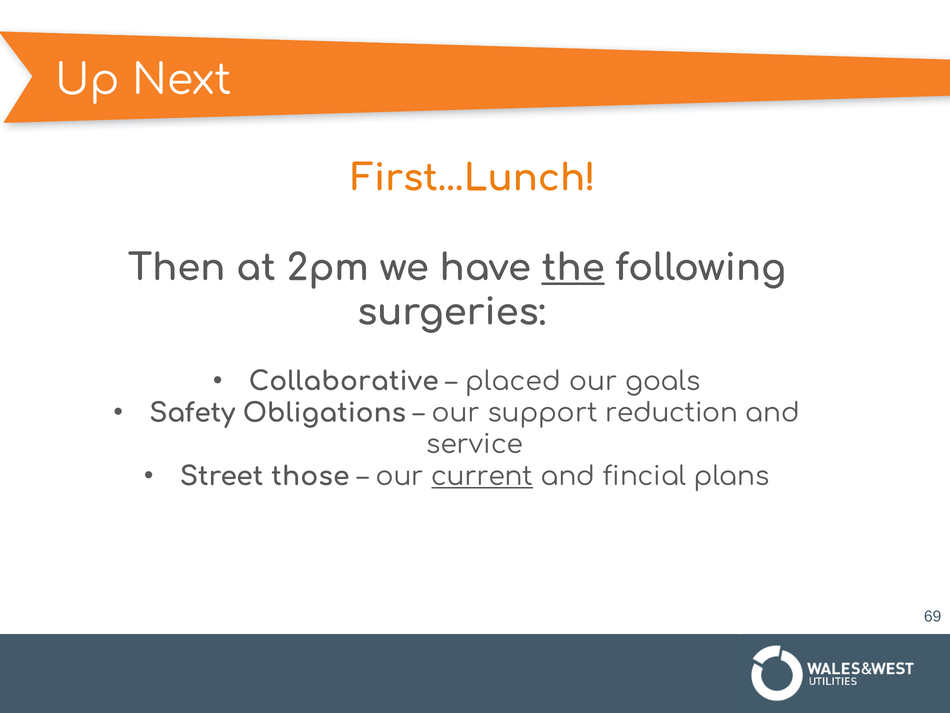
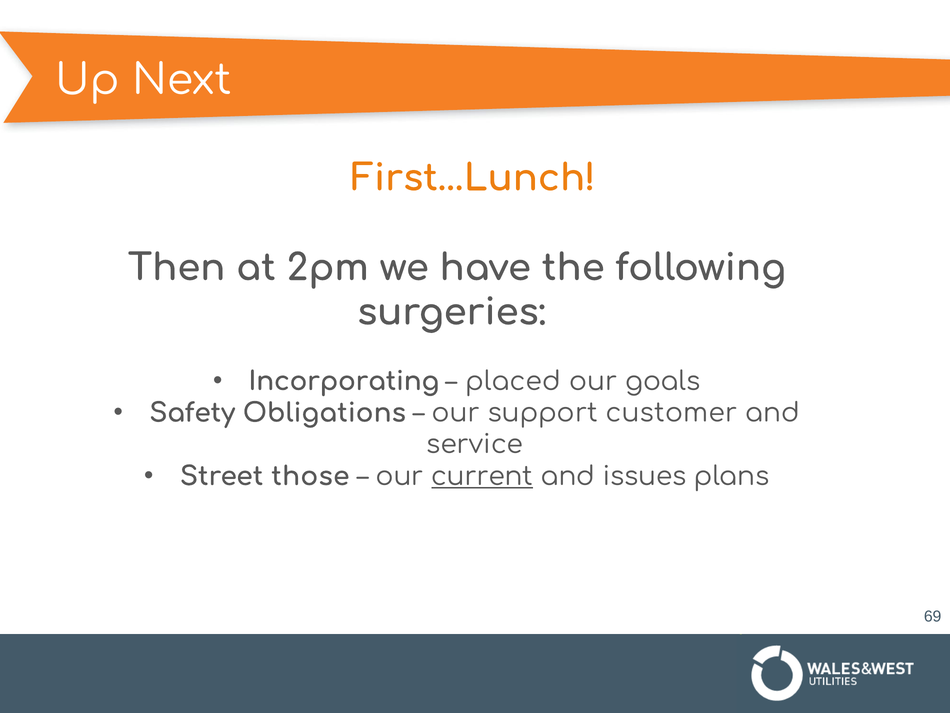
the underline: present -> none (573, 268)
Collaborative: Collaborative -> Incorporating (344, 381)
reduction: reduction -> customer (671, 413)
fincial: fincial -> issues (645, 476)
